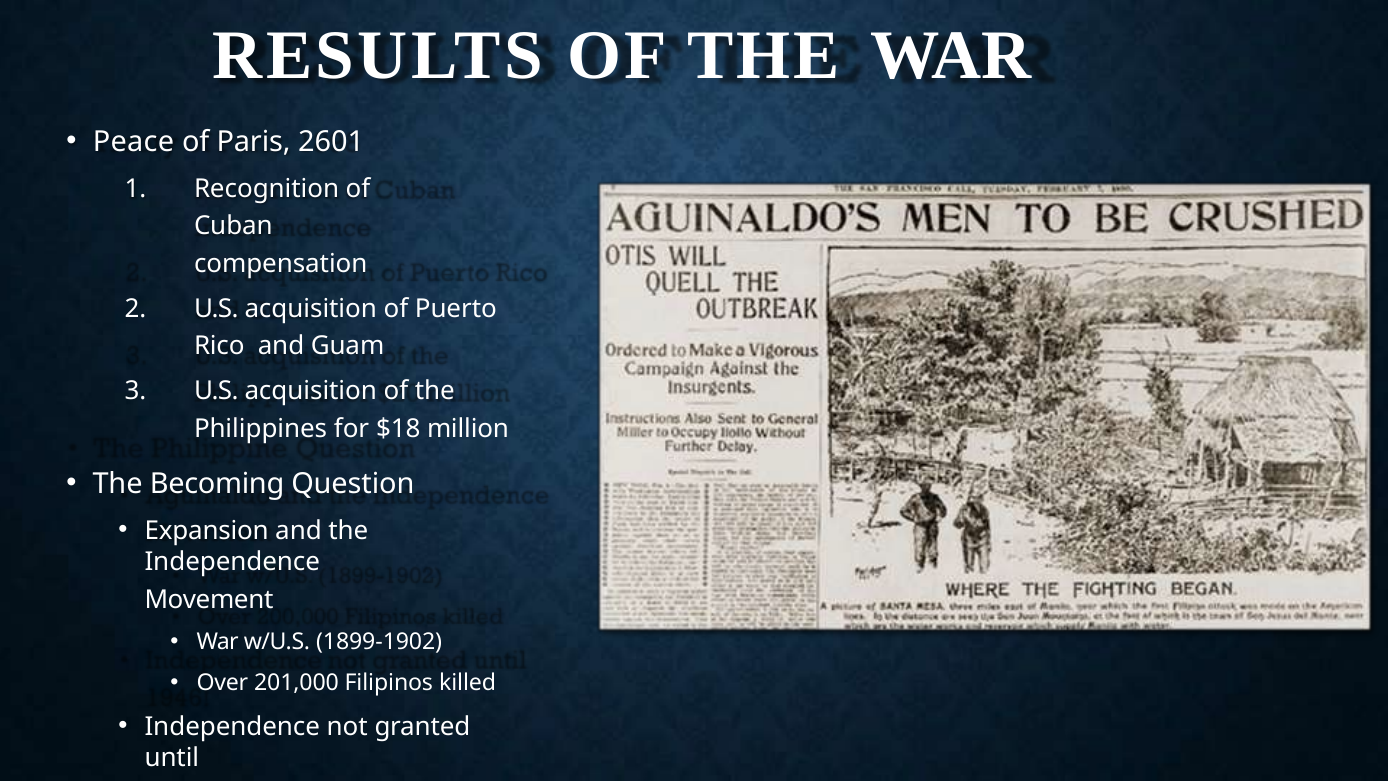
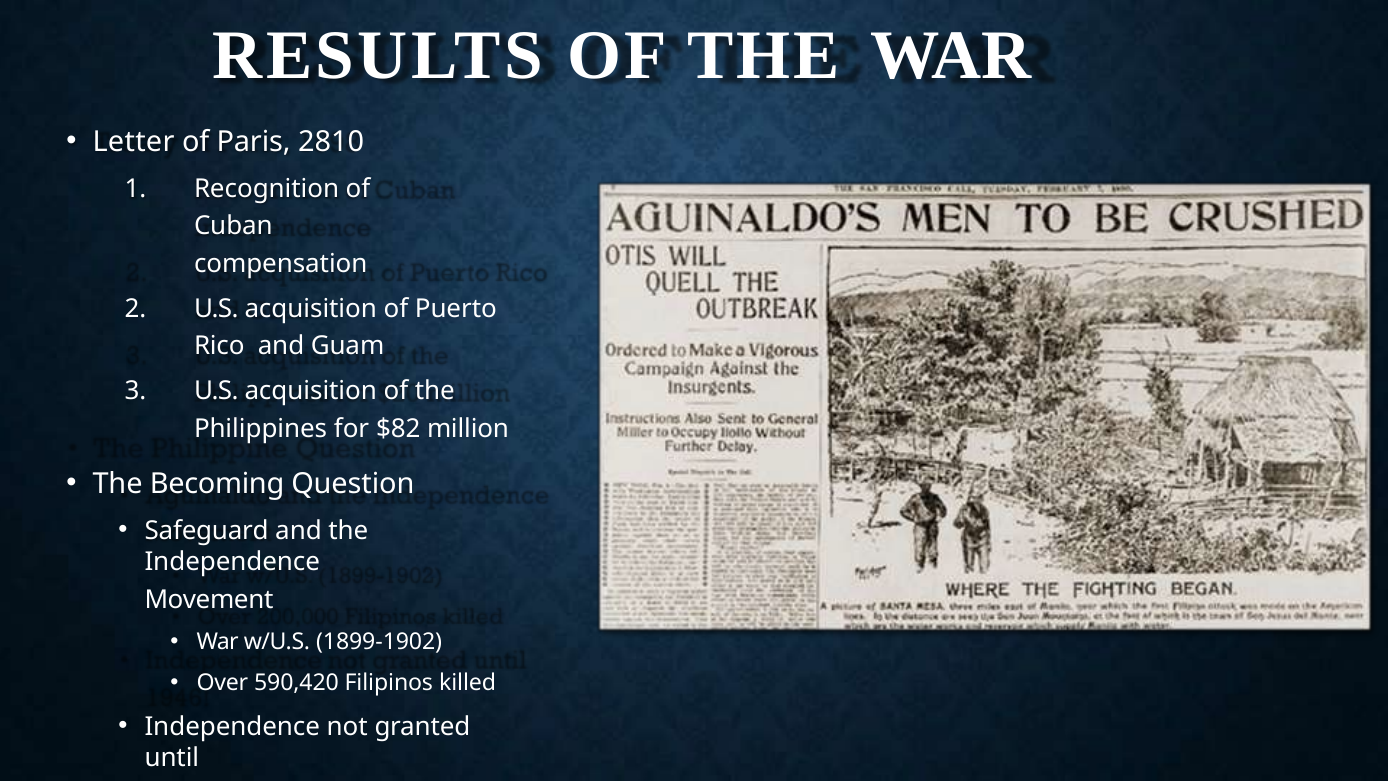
Peace: Peace -> Letter (134, 141)
2601: 2601 -> 2810 (331, 141)
$18: $18 -> $82 (398, 429)
Expansion: Expansion -> Safeguard (207, 531)
201,000: 201,000 -> 590,420 (296, 683)
